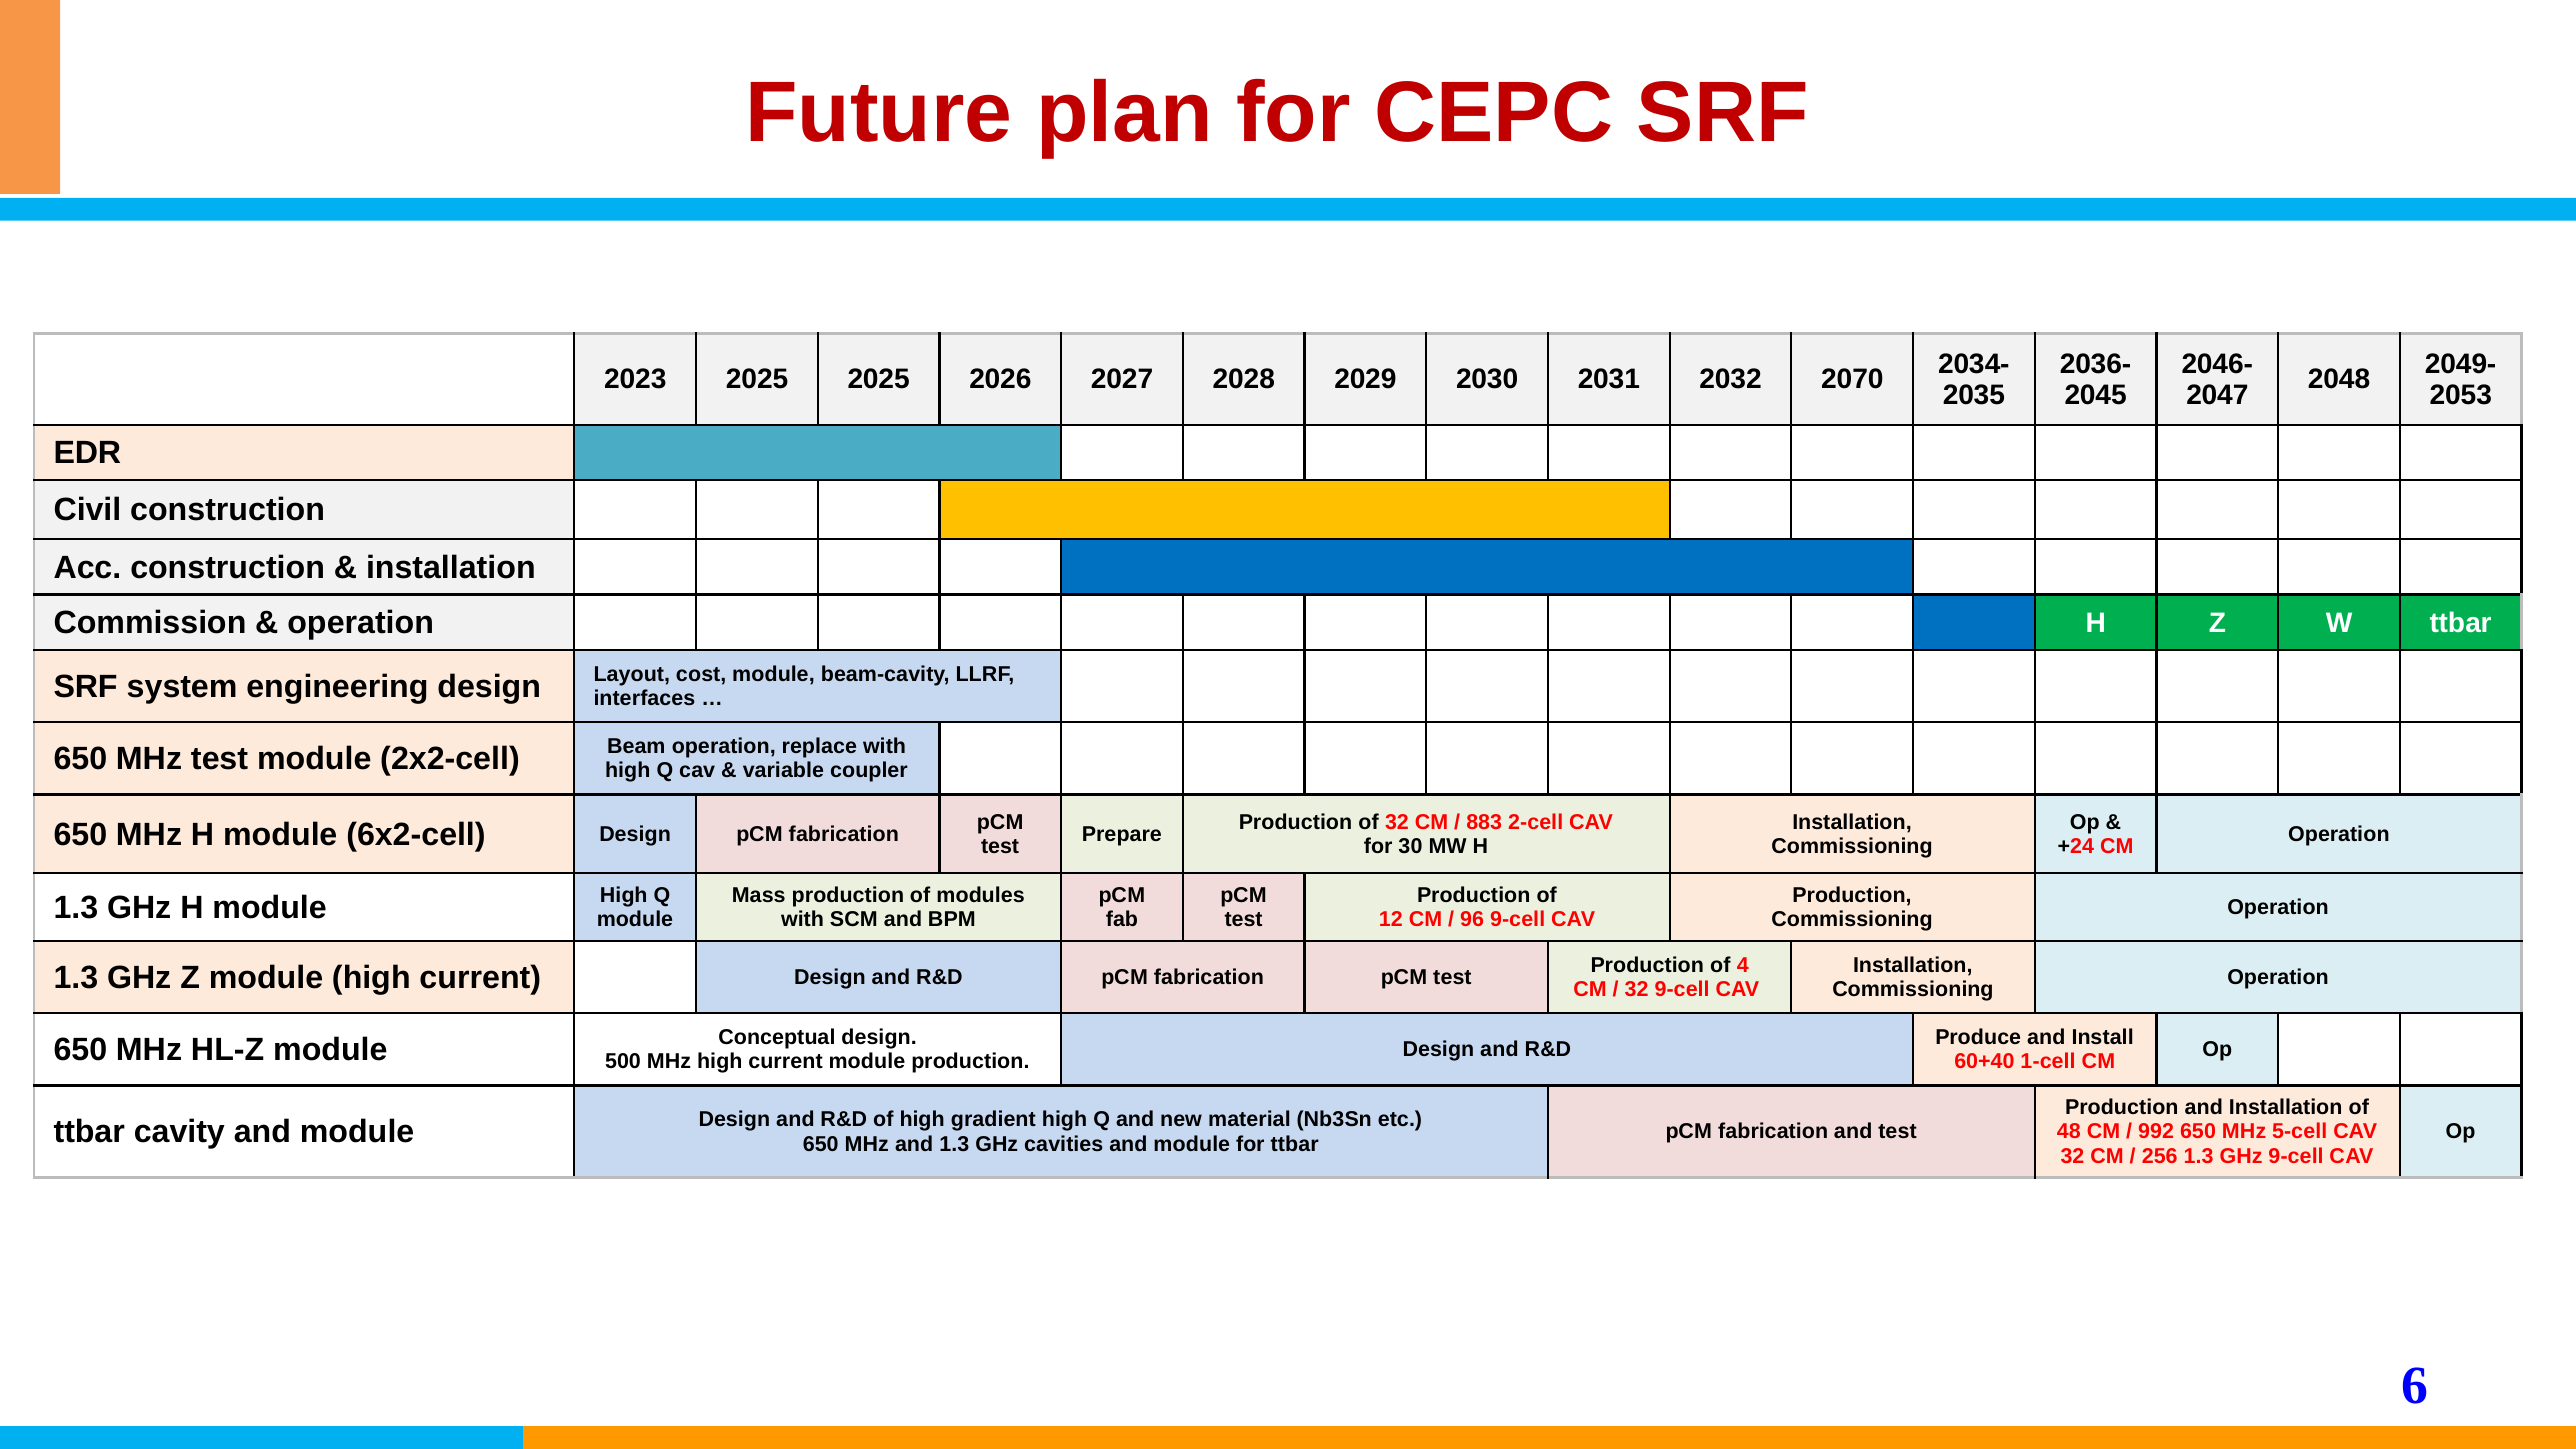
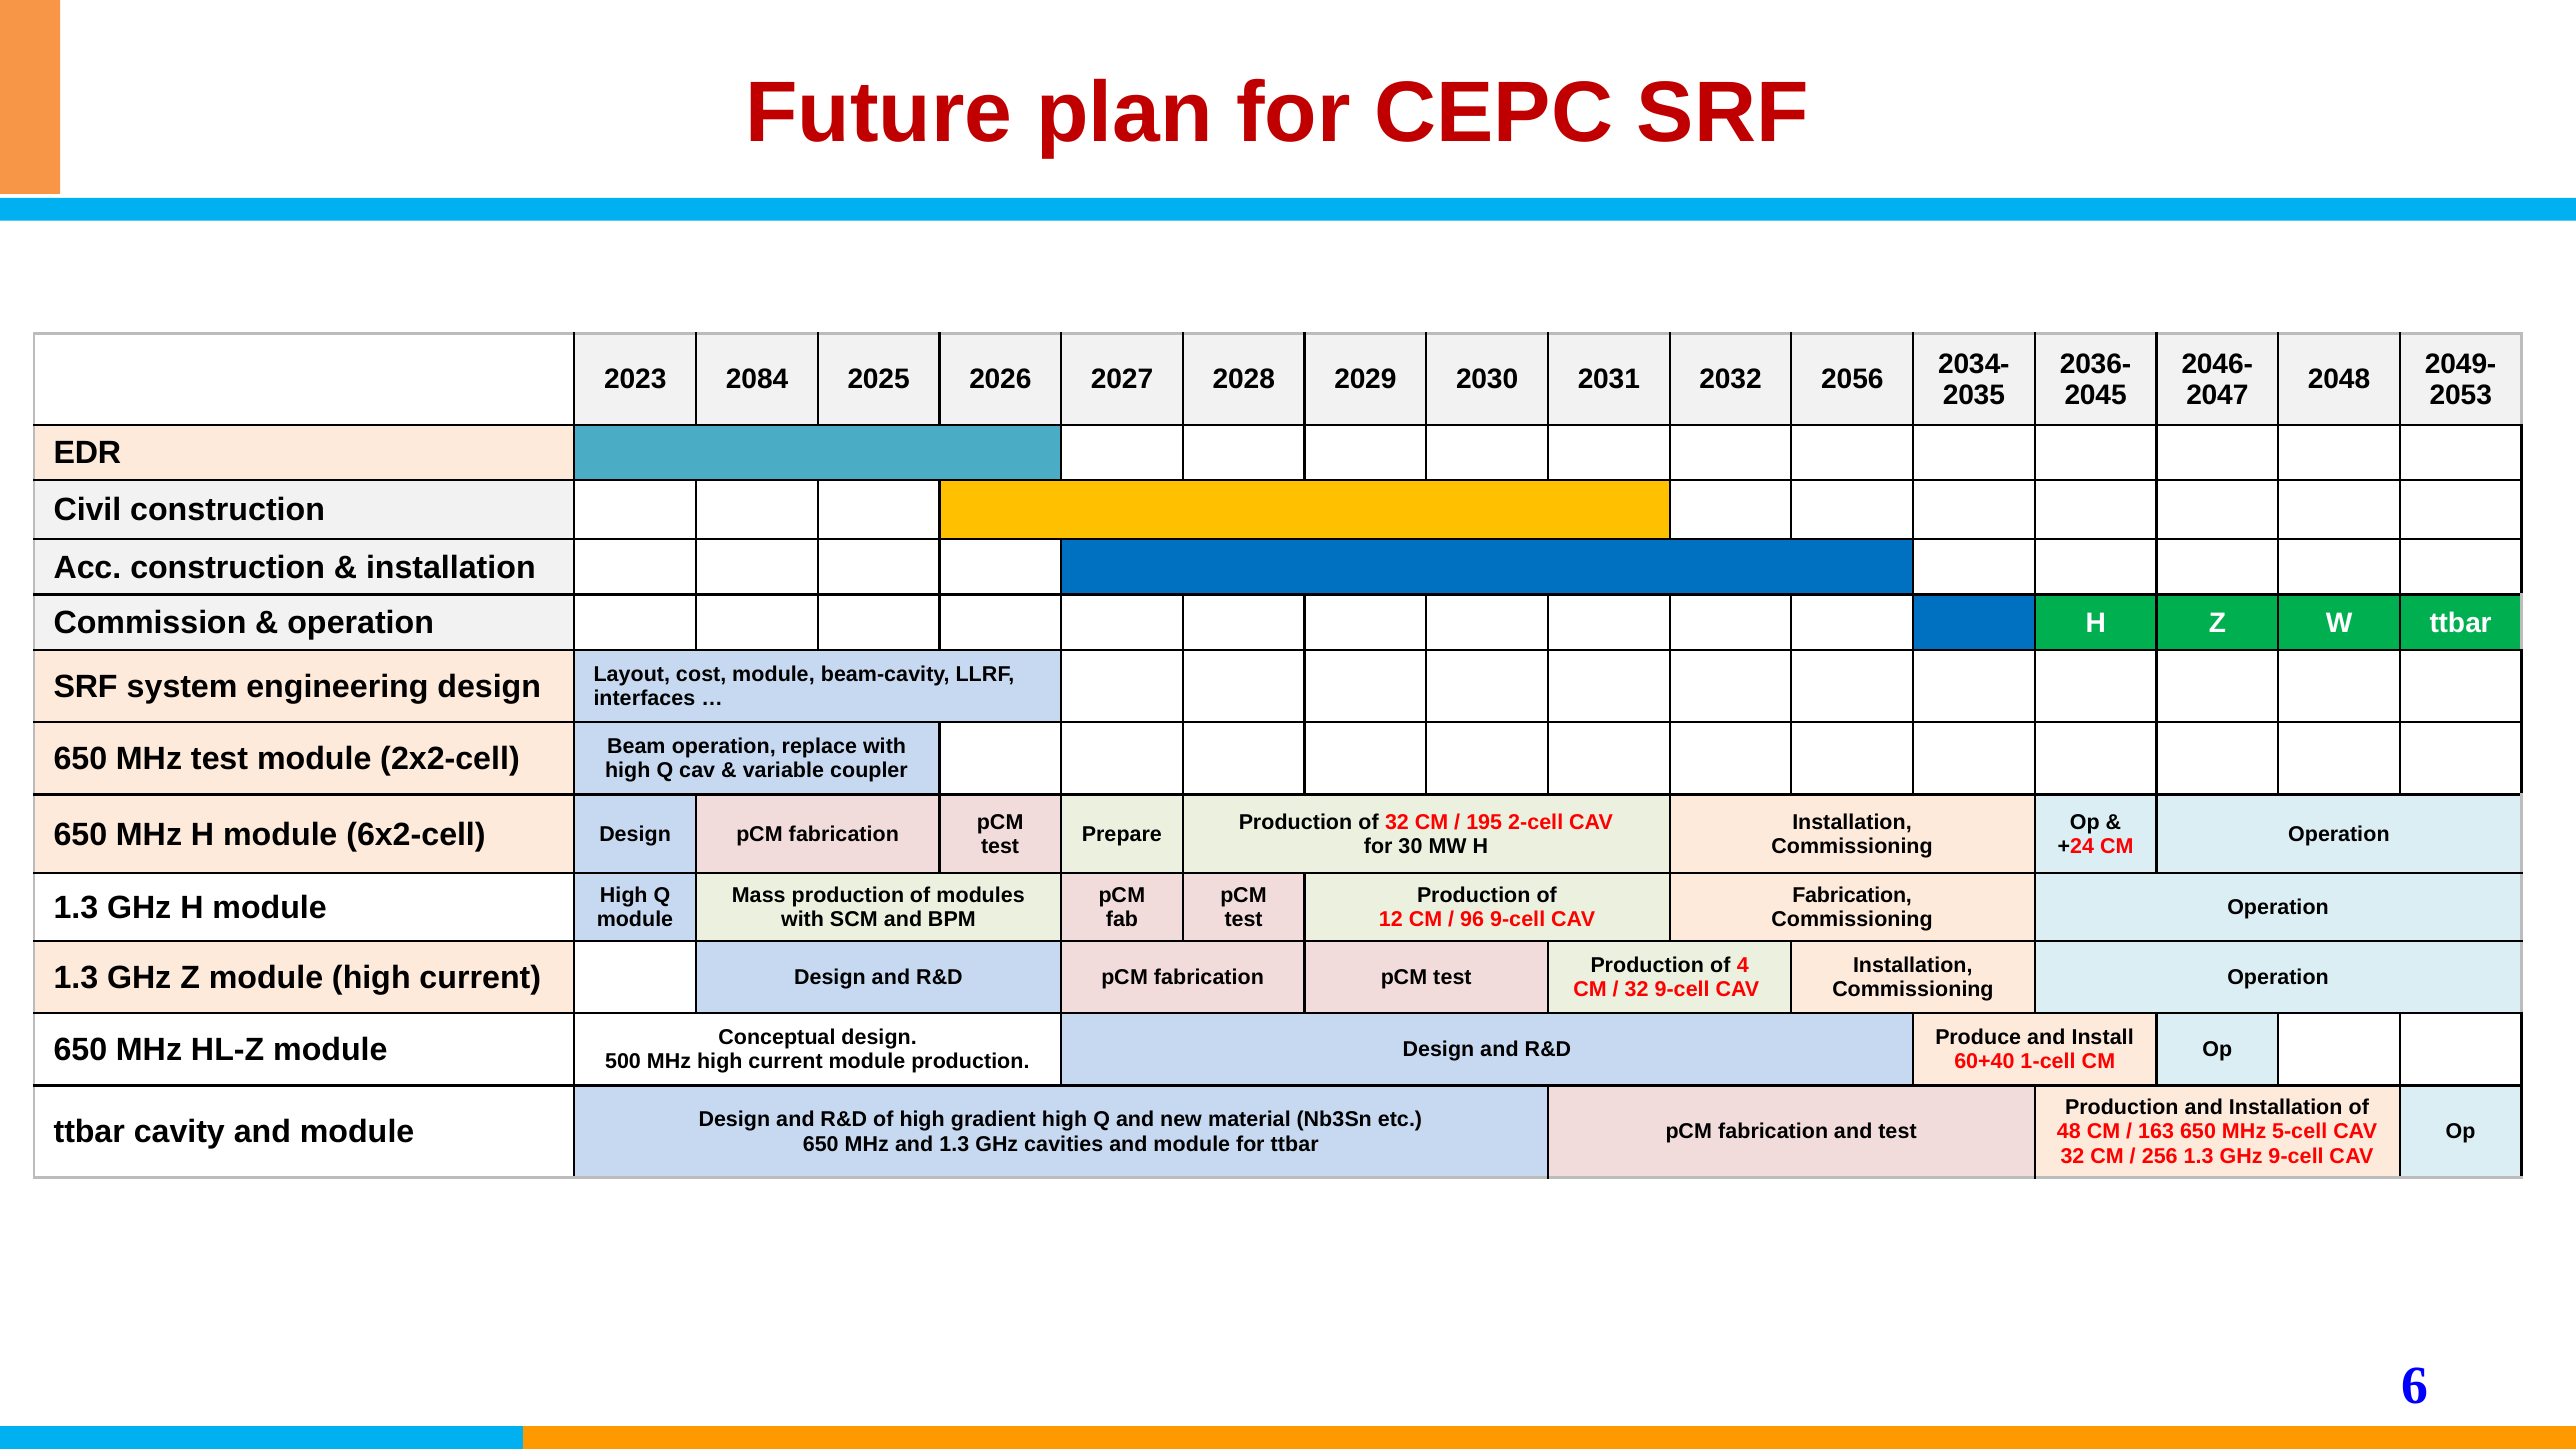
2023 2025: 2025 -> 2084 (757, 379)
2070: 2070 -> 2056 (1852, 379)
883: 883 -> 195 (1484, 822)
Production: Production -> Fabrication (1852, 896)
992: 992 -> 163 (2156, 1132)
